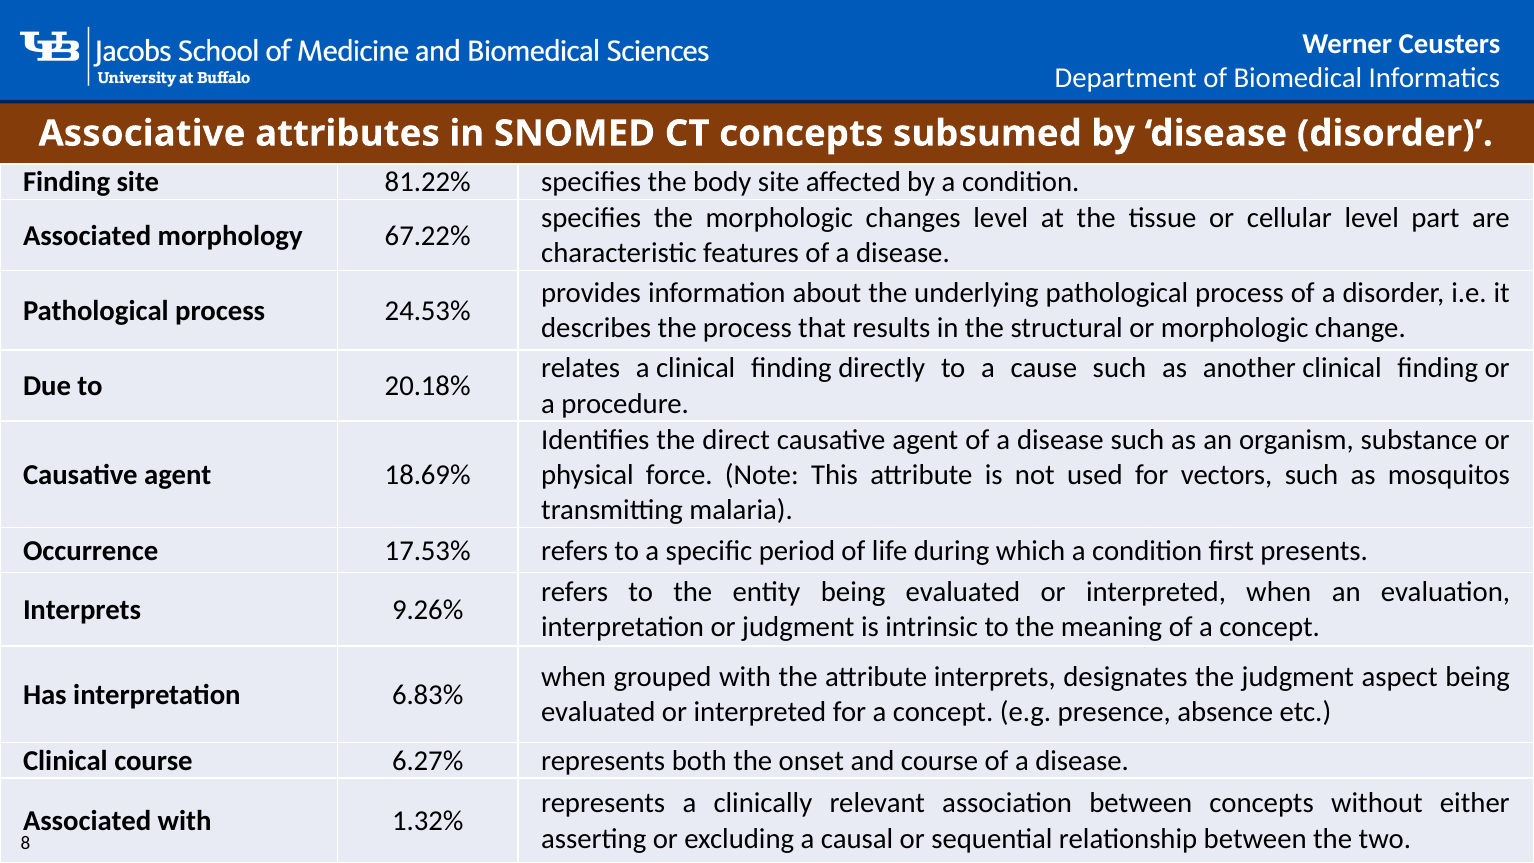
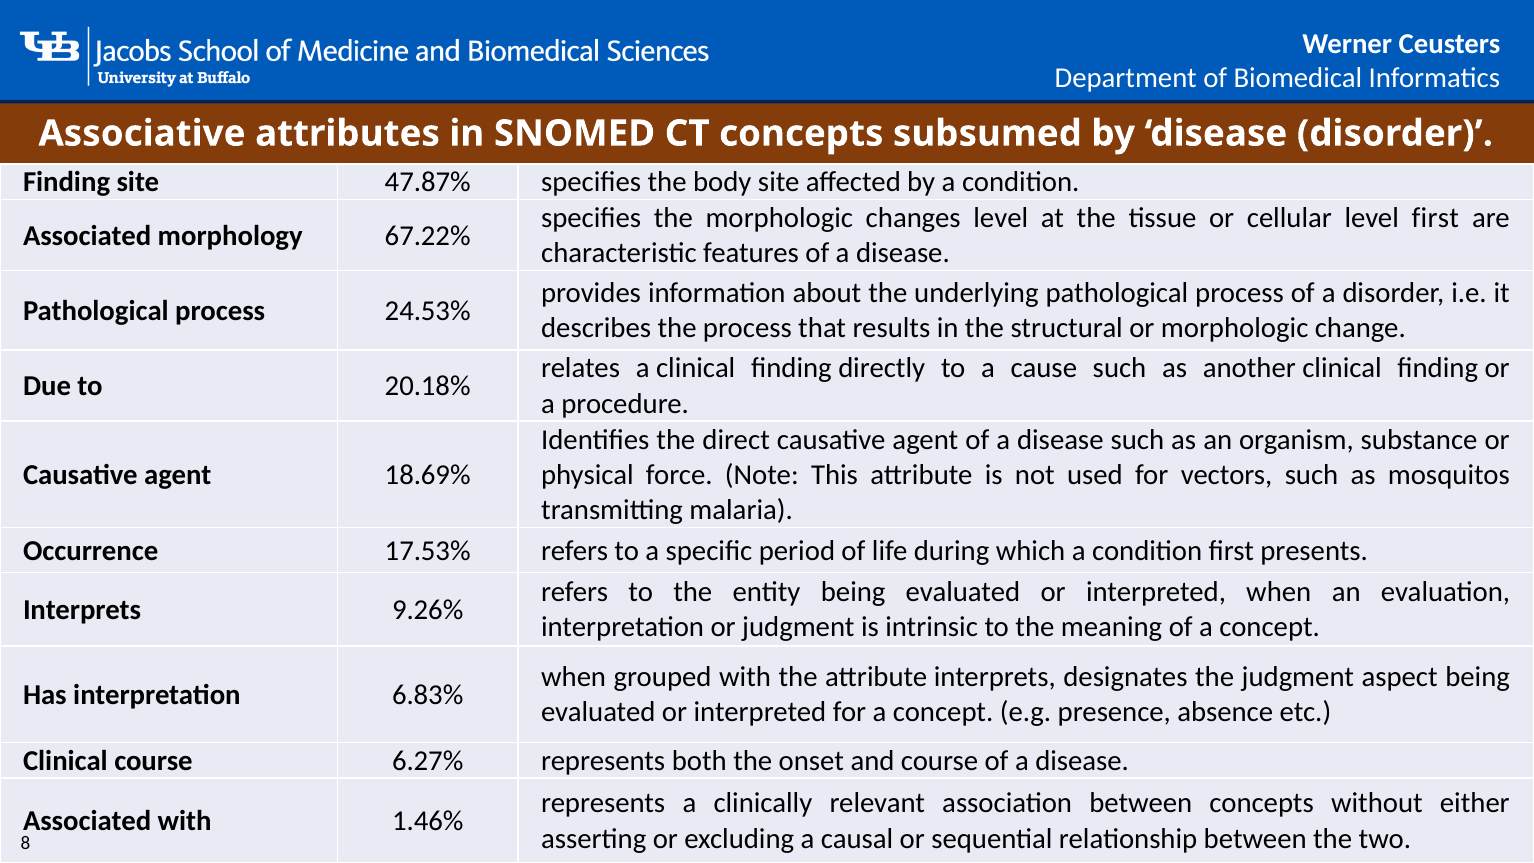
81.22%: 81.22% -> 47.87% (428, 182)
level part: part -> first (1435, 218)
1.32%: 1.32% -> 1.46% (428, 821)
